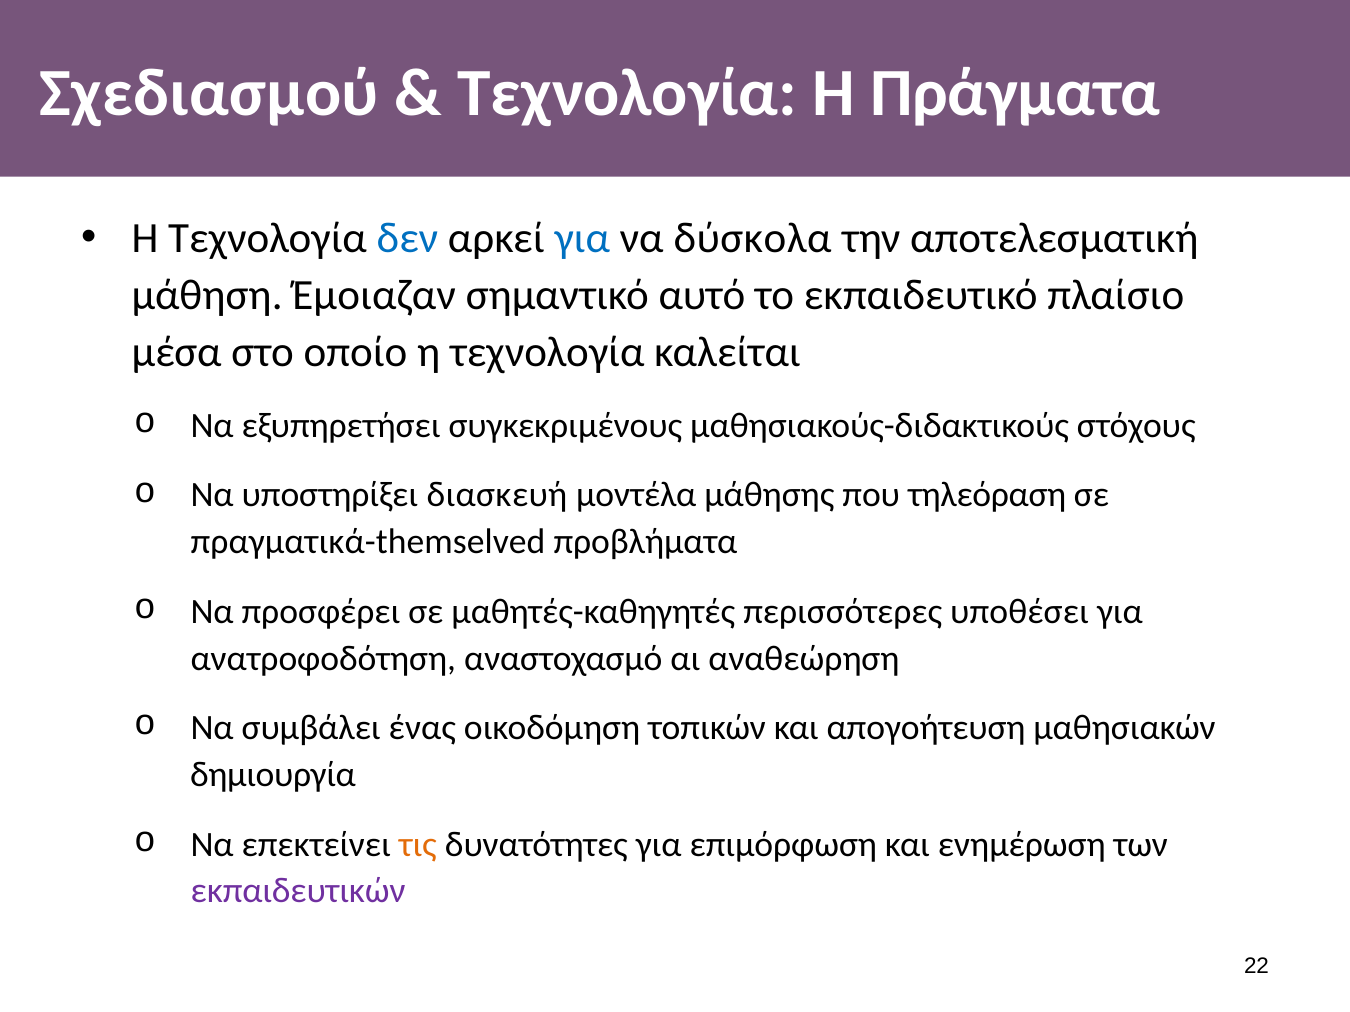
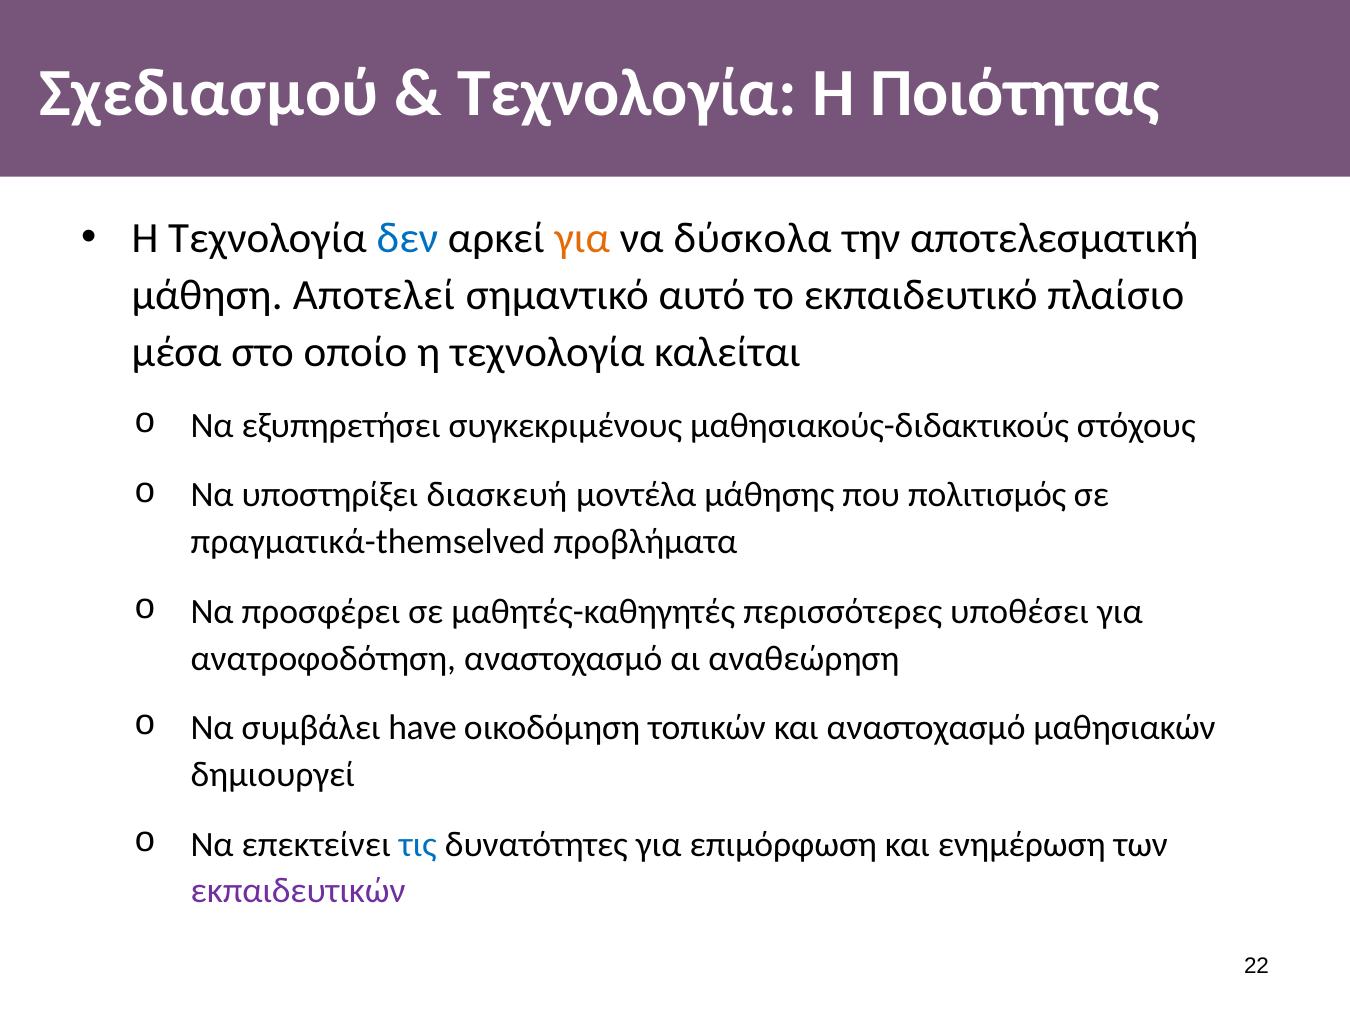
Πράγματα: Πράγματα -> Ποιότητας (1015, 93)
για colour: blue -> orange (582, 239)
Έμοιαζαν: Έμοιαζαν -> Αποτελεί (374, 296)
τηλεόραση: τηλεόραση -> πολιτισμός (987, 495)
ένας: ένας -> have (423, 728)
και απογοήτευση: απογοήτευση -> αναστοχασμό (926, 728)
δημιουργία: δημιουργία -> δημιουργεί (273, 775)
τις colour: orange -> blue (418, 845)
